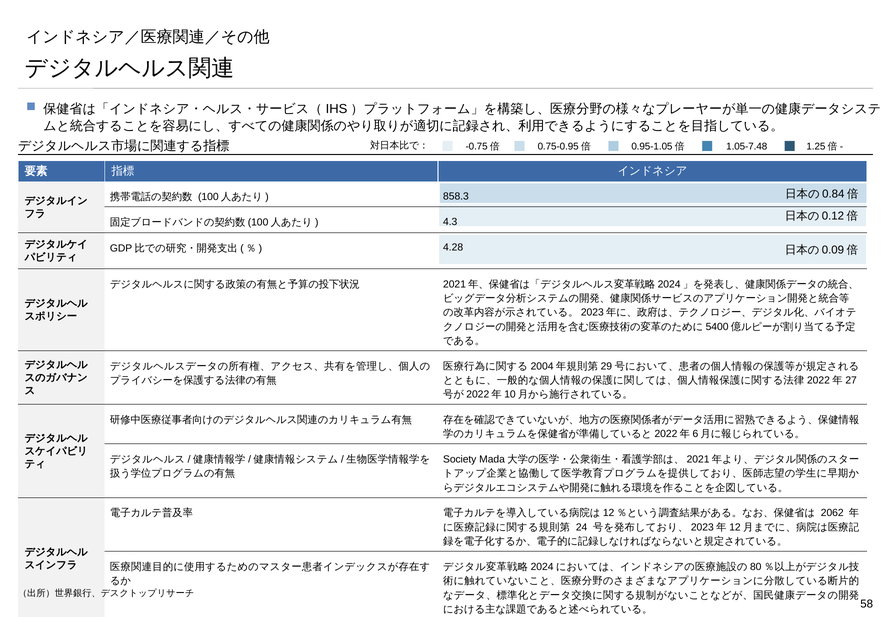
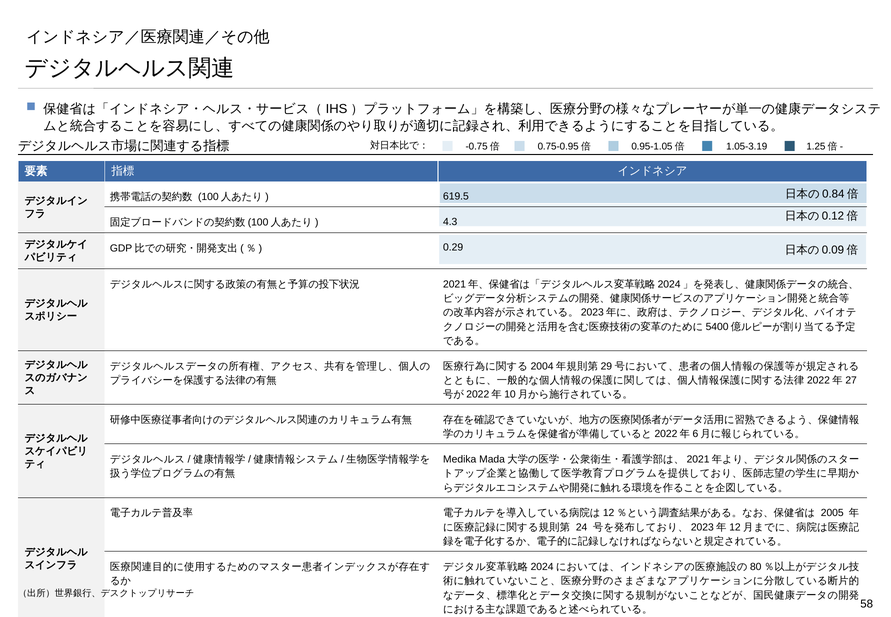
1.05-7.48: 1.05-7.48 -> 1.05-3.19 (747, 147)
858.3: 858.3 -> 619.5 (456, 196)
4.28: 4.28 -> 0.29 (453, 247)
Society: Society -> Medika (460, 459)
2062: 2062 -> 2005 (832, 513)
